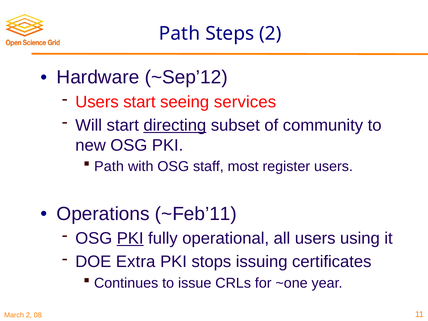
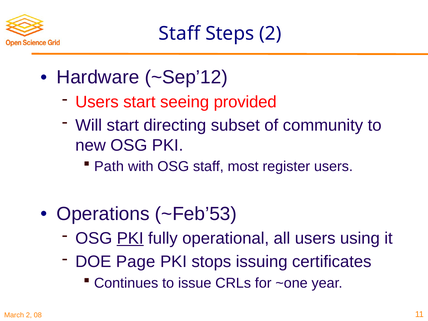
Path: Path -> Staff (179, 33)
services: services -> provided (245, 102)
directing underline: present -> none (175, 125)
~Feb’11: ~Feb’11 -> ~Feb’53 (196, 214)
Extra: Extra -> Page (136, 262)
